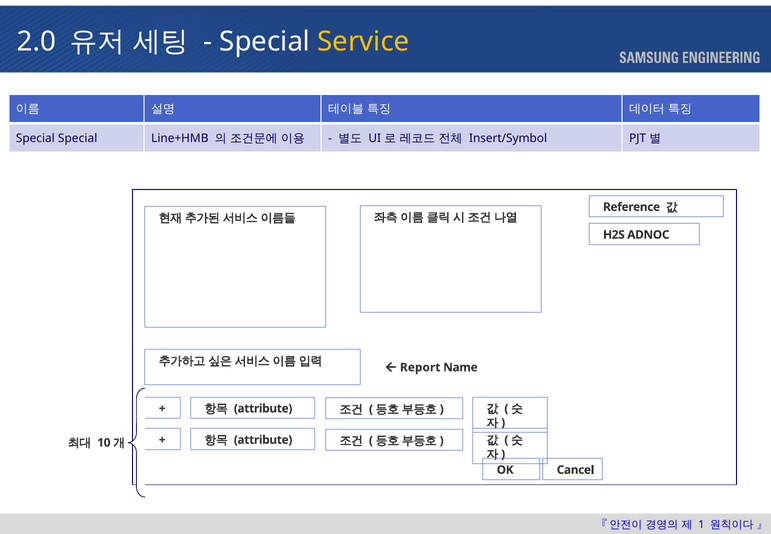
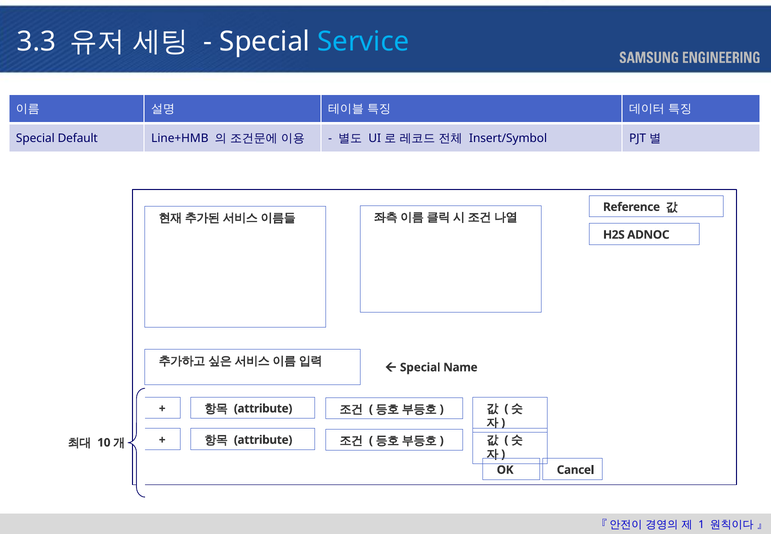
2.0: 2.0 -> 3.3 (36, 41)
Service colour: yellow -> light blue (363, 41)
Special Special: Special -> Default (78, 138)
Report: Report -> Special (420, 367)
